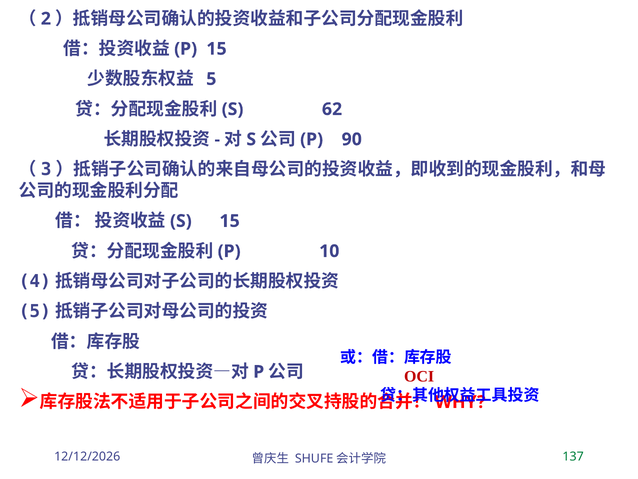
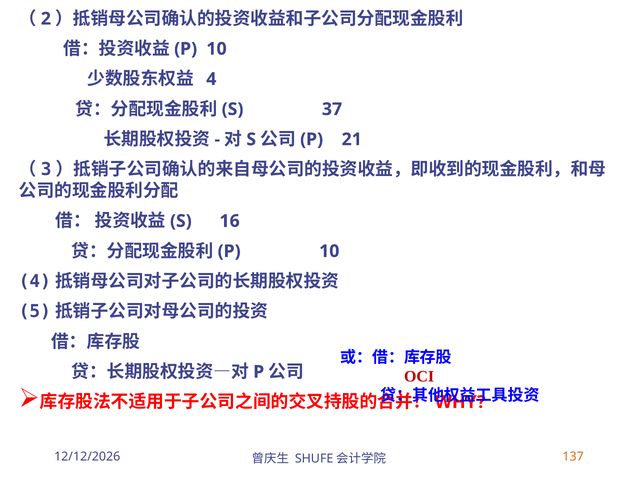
15: 15 -> 10 (217, 49)
5: 5 -> 4 (211, 79)
62: 62 -> 37 (332, 109)
90: 90 -> 21 (352, 139)
15: 15 -> 16 (230, 221)
137 colour: green -> orange (573, 456)
